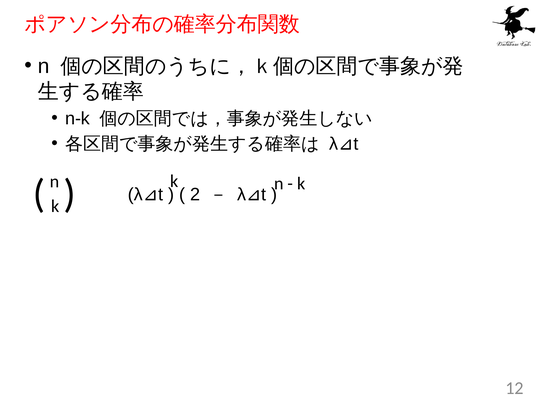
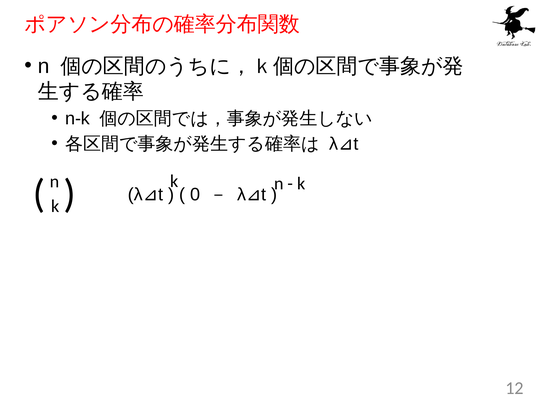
2: 2 -> 0 (195, 195)
